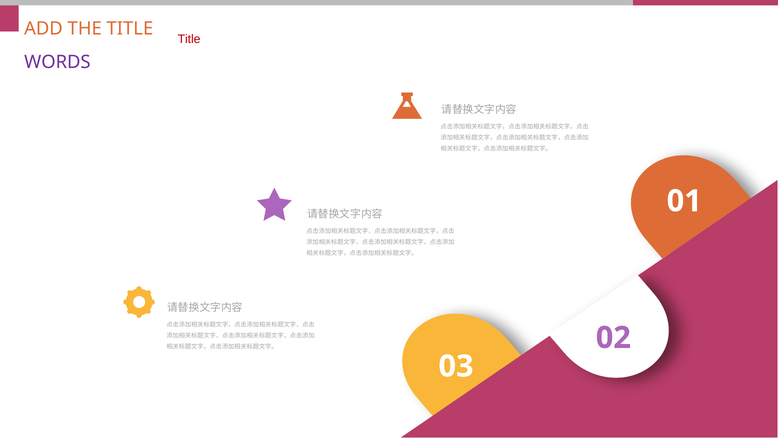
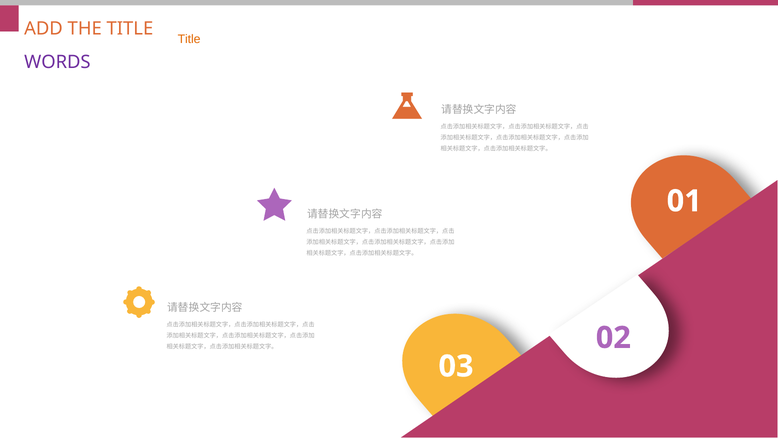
Title colour: red -> orange (189, 39)
